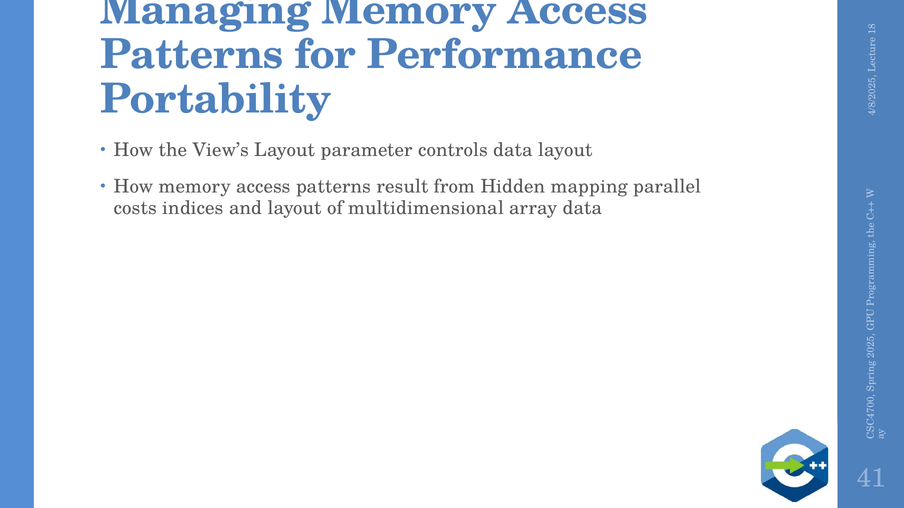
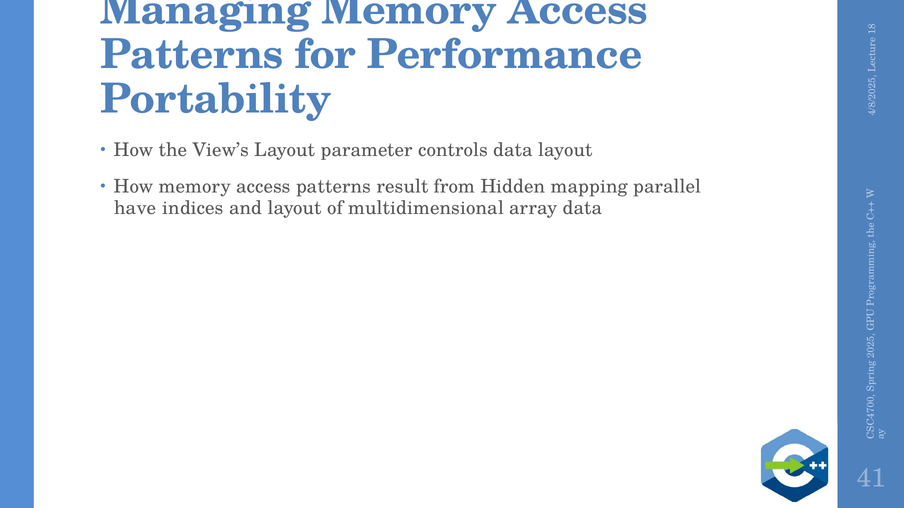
costs: costs -> have (135, 208)
